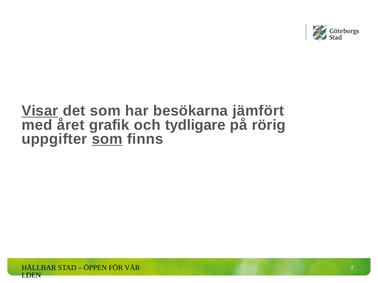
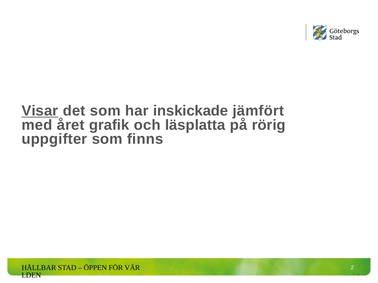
besökarna: besökarna -> inskickade (191, 111)
tydligare: tydligare -> läsplatta (195, 125)
som underline: present -> none (107, 139)
